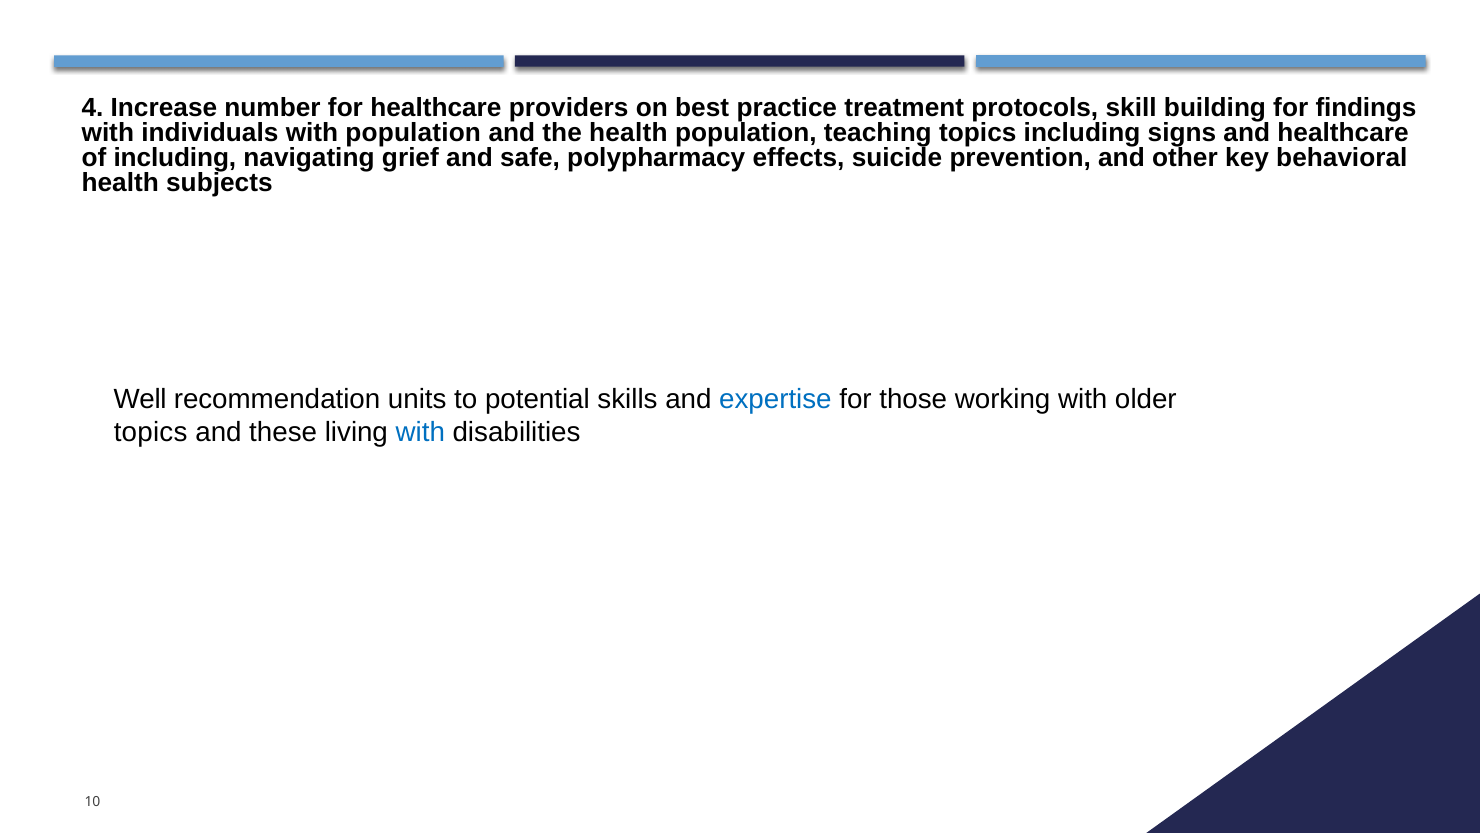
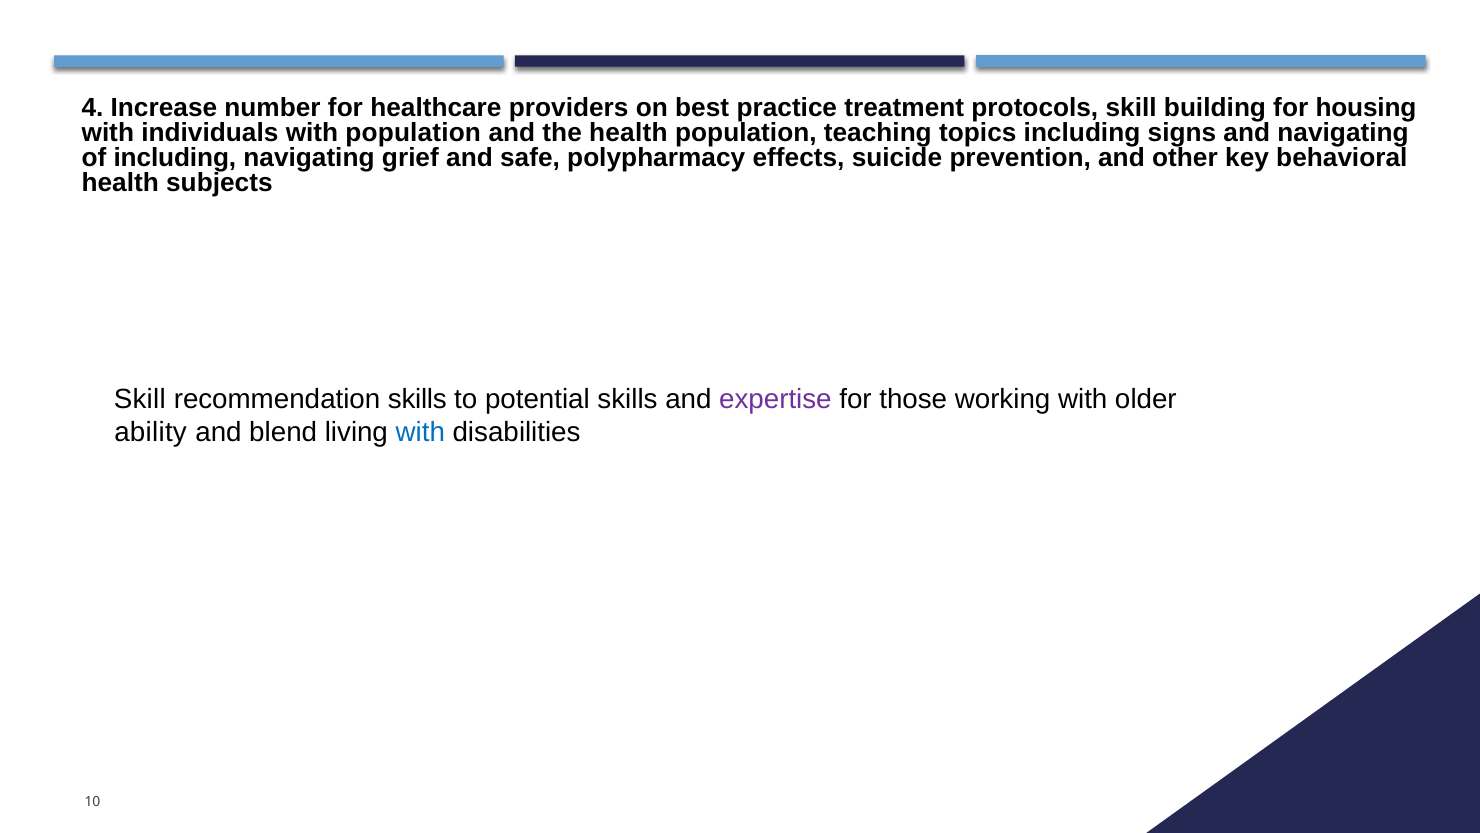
findings: findings -> housing (1366, 108)
and healthcare: healthcare -> navigating (1343, 133)
Well: Well -> Skill (140, 399)
recommendation units: units -> skills (417, 399)
expertise colour: blue -> purple (775, 399)
topics: topics -> ability (151, 432)
these: these -> blend (283, 432)
